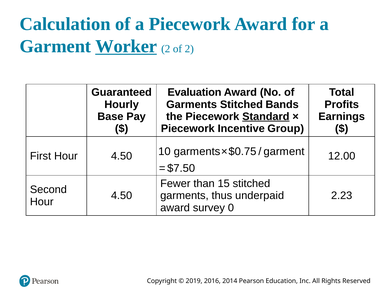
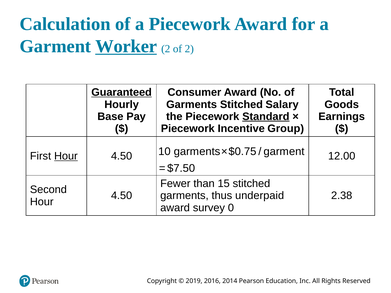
Guaranteed underline: none -> present (122, 92)
Evaluation: Evaluation -> Consumer (194, 92)
Bands: Bands -> Salary (282, 105)
Profits: Profits -> Goods (342, 105)
Hour underline: none -> present (66, 156)
2.23: 2.23 -> 2.38 (342, 196)
